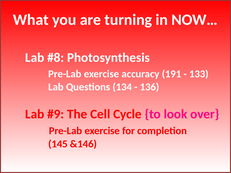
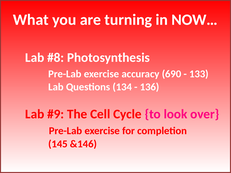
191: 191 -> 690 (172, 74)
